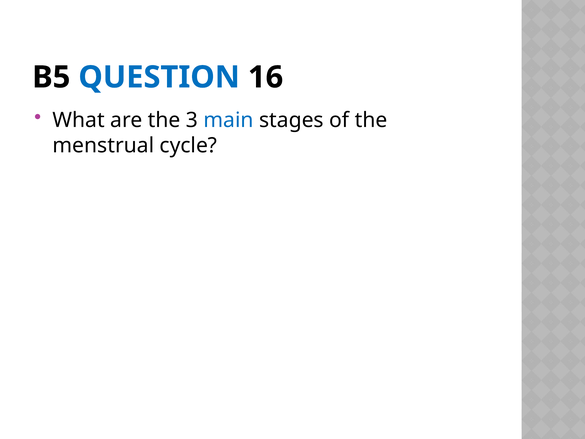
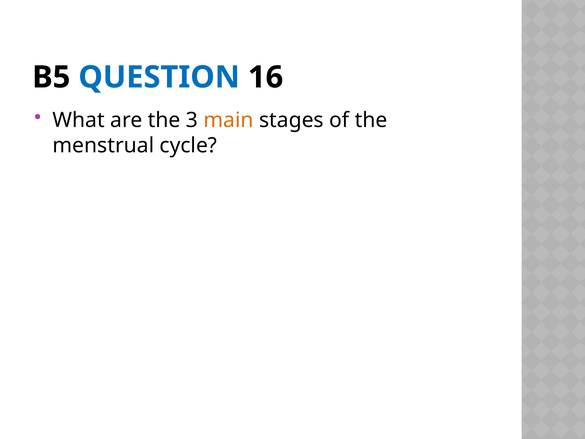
main colour: blue -> orange (229, 120)
